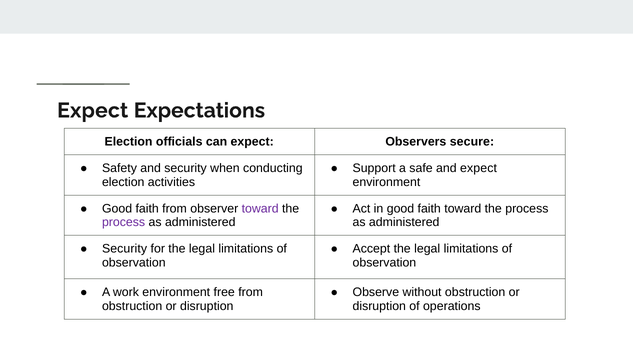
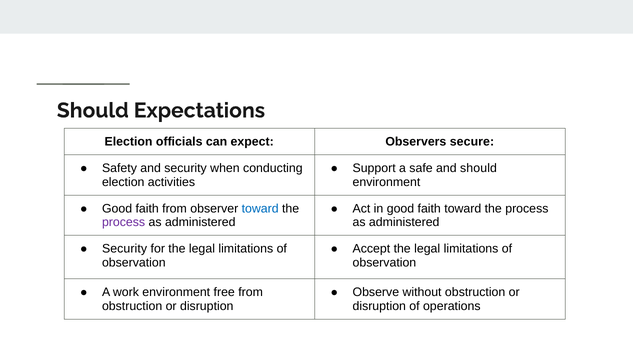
Expect: Expect -> Should (93, 110)
and expect: expect -> should (479, 168)
toward colour: purple -> blue (260, 209)
